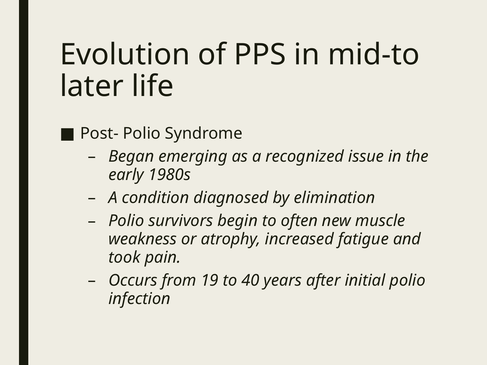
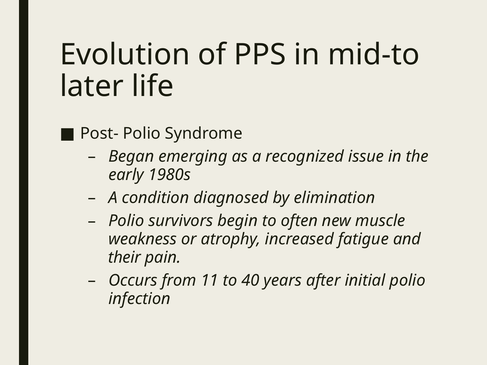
took: took -> their (125, 258)
19: 19 -> 11 (210, 281)
